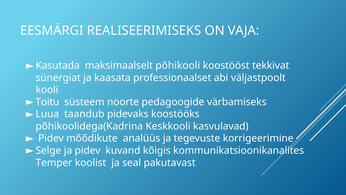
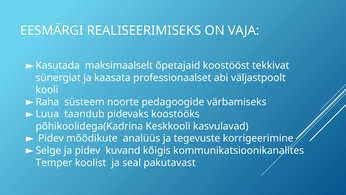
põhikooli: põhikooli -> õpetajaid (178, 65)
Toitu: Toitu -> Raha (47, 102)
